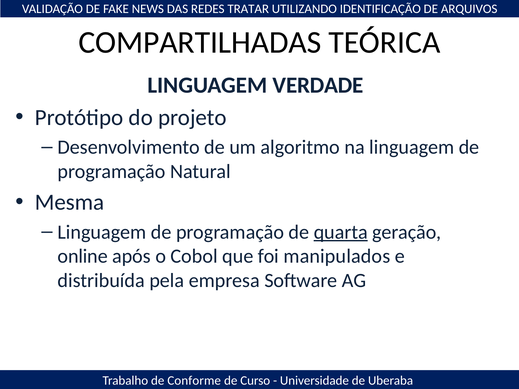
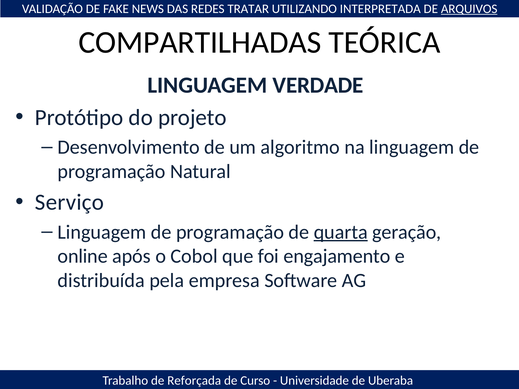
IDENTIFICAÇÃO: IDENTIFICAÇÃO -> INTERPRETADA (380, 9)
ARQUIVOS underline: none -> present (469, 9)
Mesma: Mesma -> Serviço (69, 202)
manipulados: manipulados -> engajamento (337, 256)
Conforme: Conforme -> Reforçada (194, 381)
